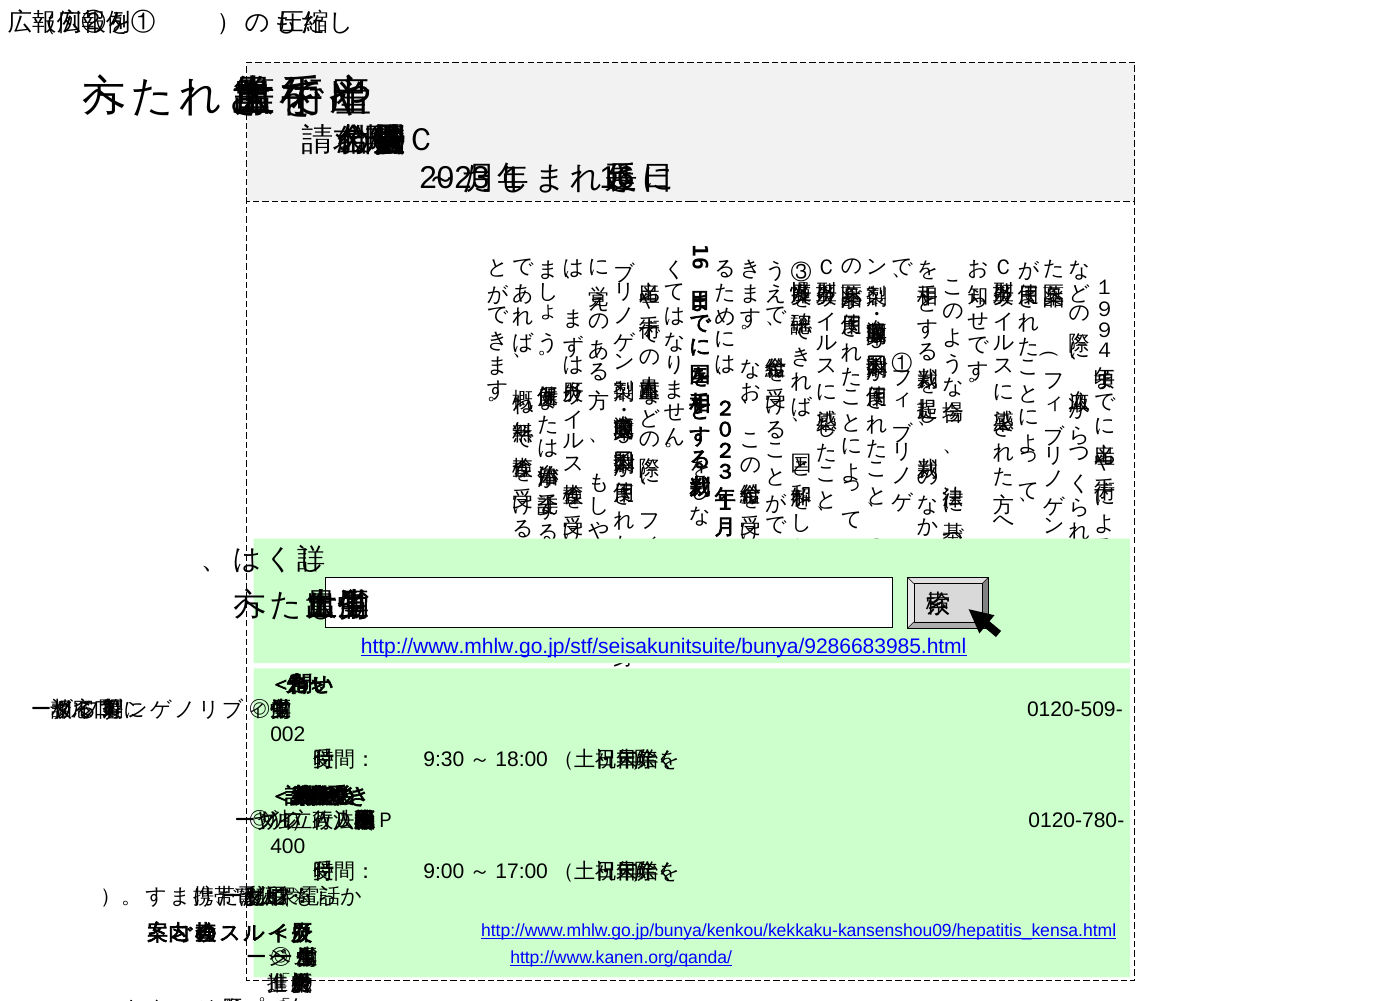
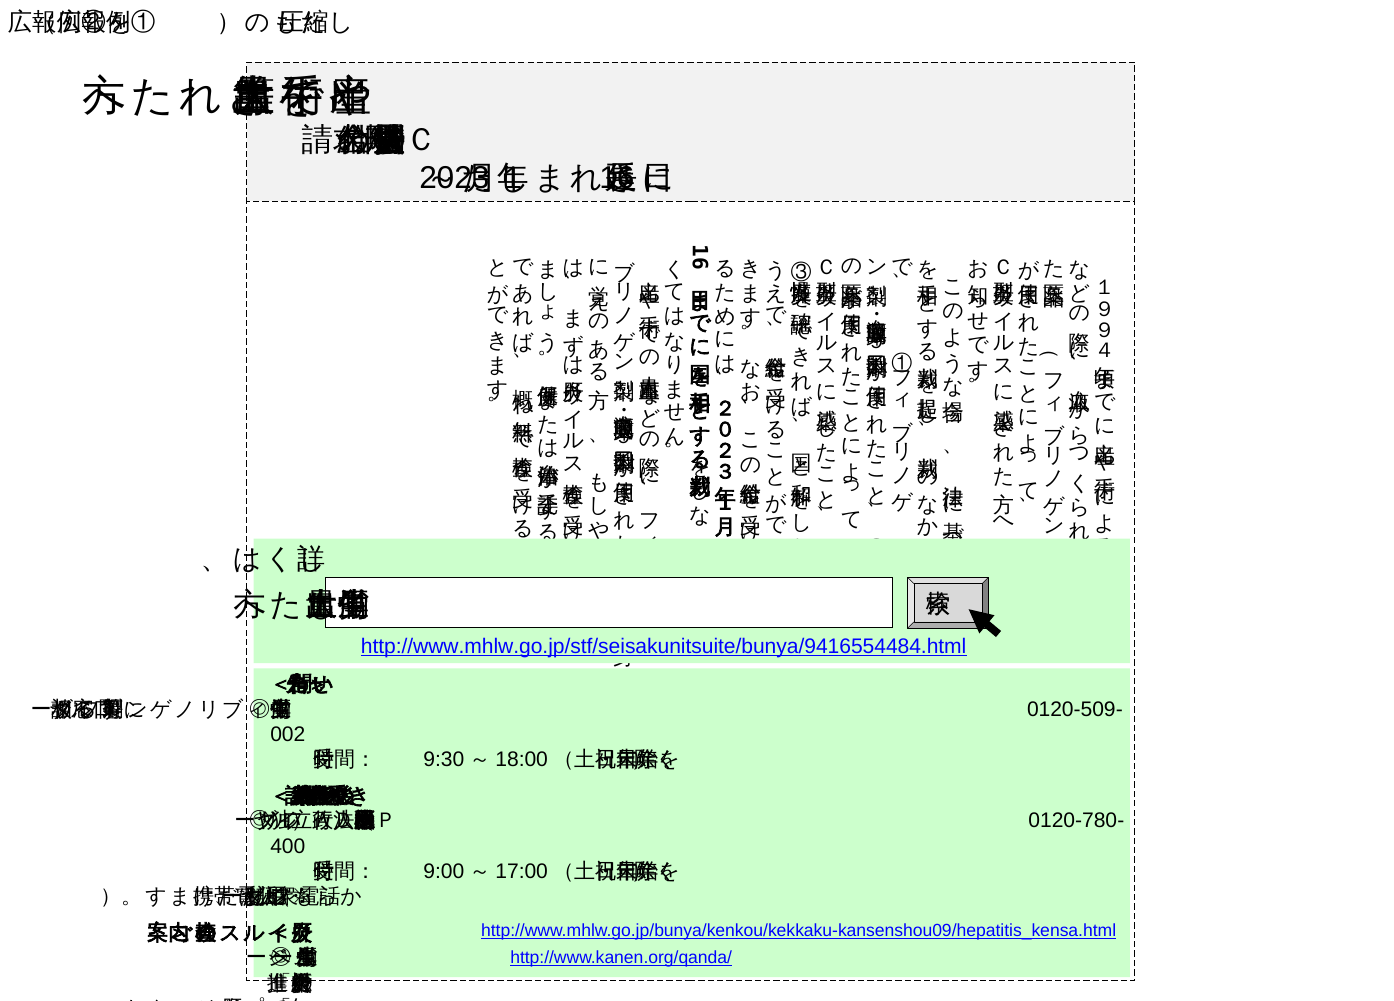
http://www.mhlw.go.jp/stf/seisakunitsuite/bunya/9286683985.html: http://www.mhlw.go.jp/stf/seisakunitsuite/bunya/9286683985.html -> http://www.mhlw.go.jp/stf/seisakunitsuite/bunya/9416554484.html (664, 646)
